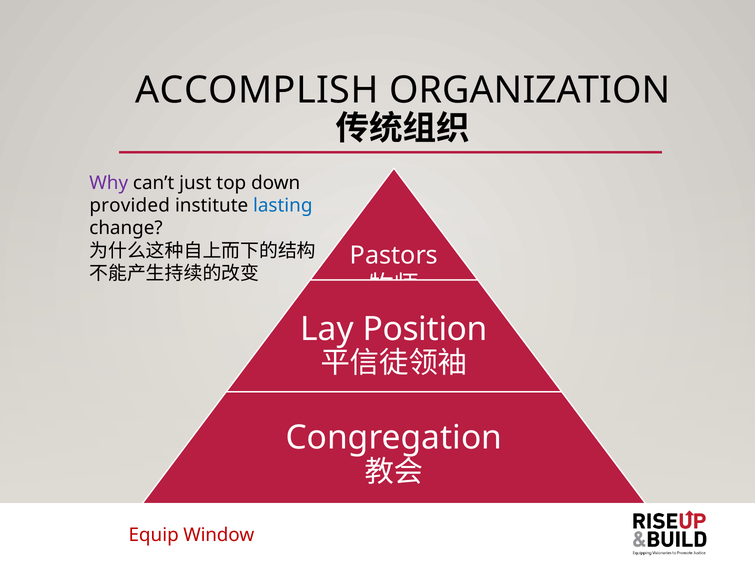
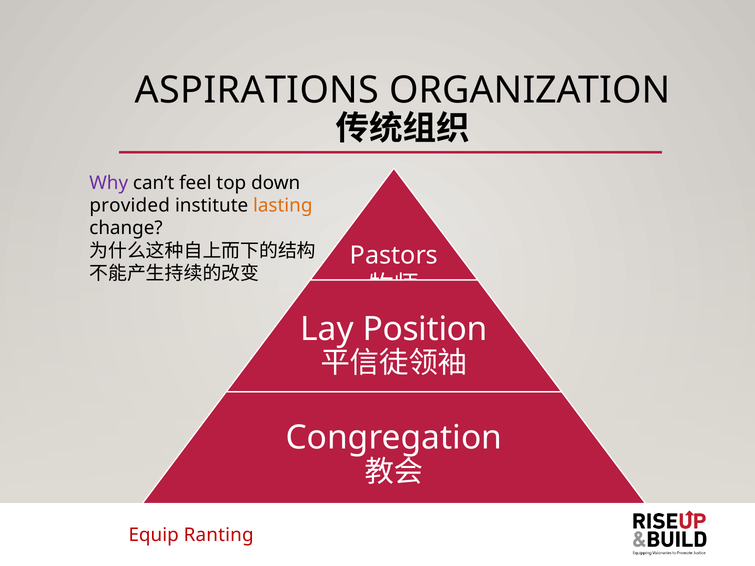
ACCOMPLISH: ACCOMPLISH -> ASPIRATIONS (257, 90)
just: just -> feel (195, 183)
lasting colour: blue -> orange (283, 206)
Window: Window -> Ranting (219, 535)
